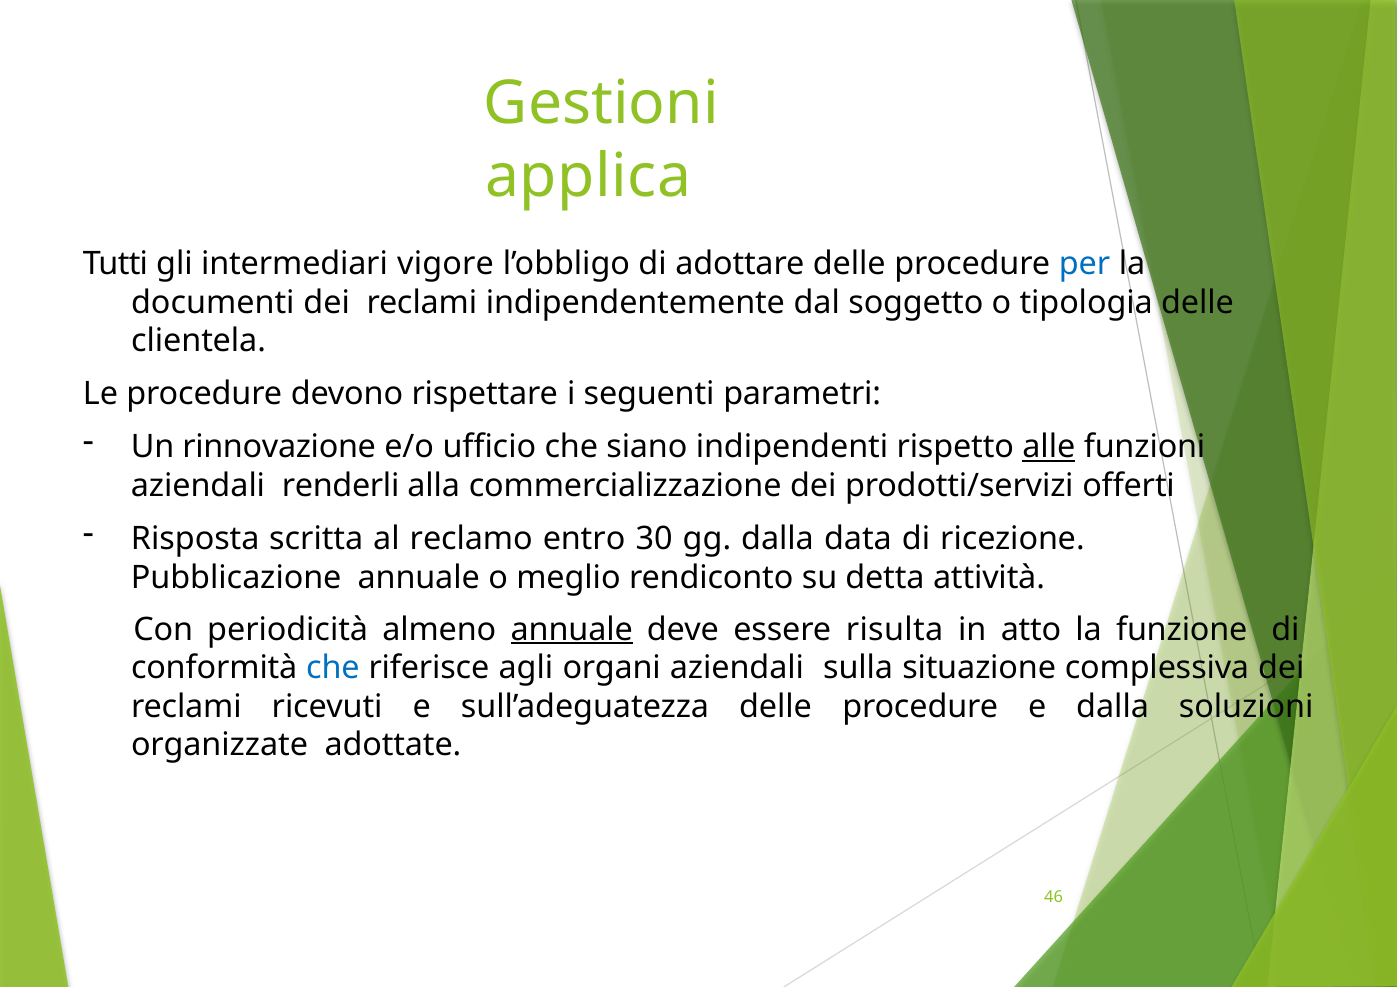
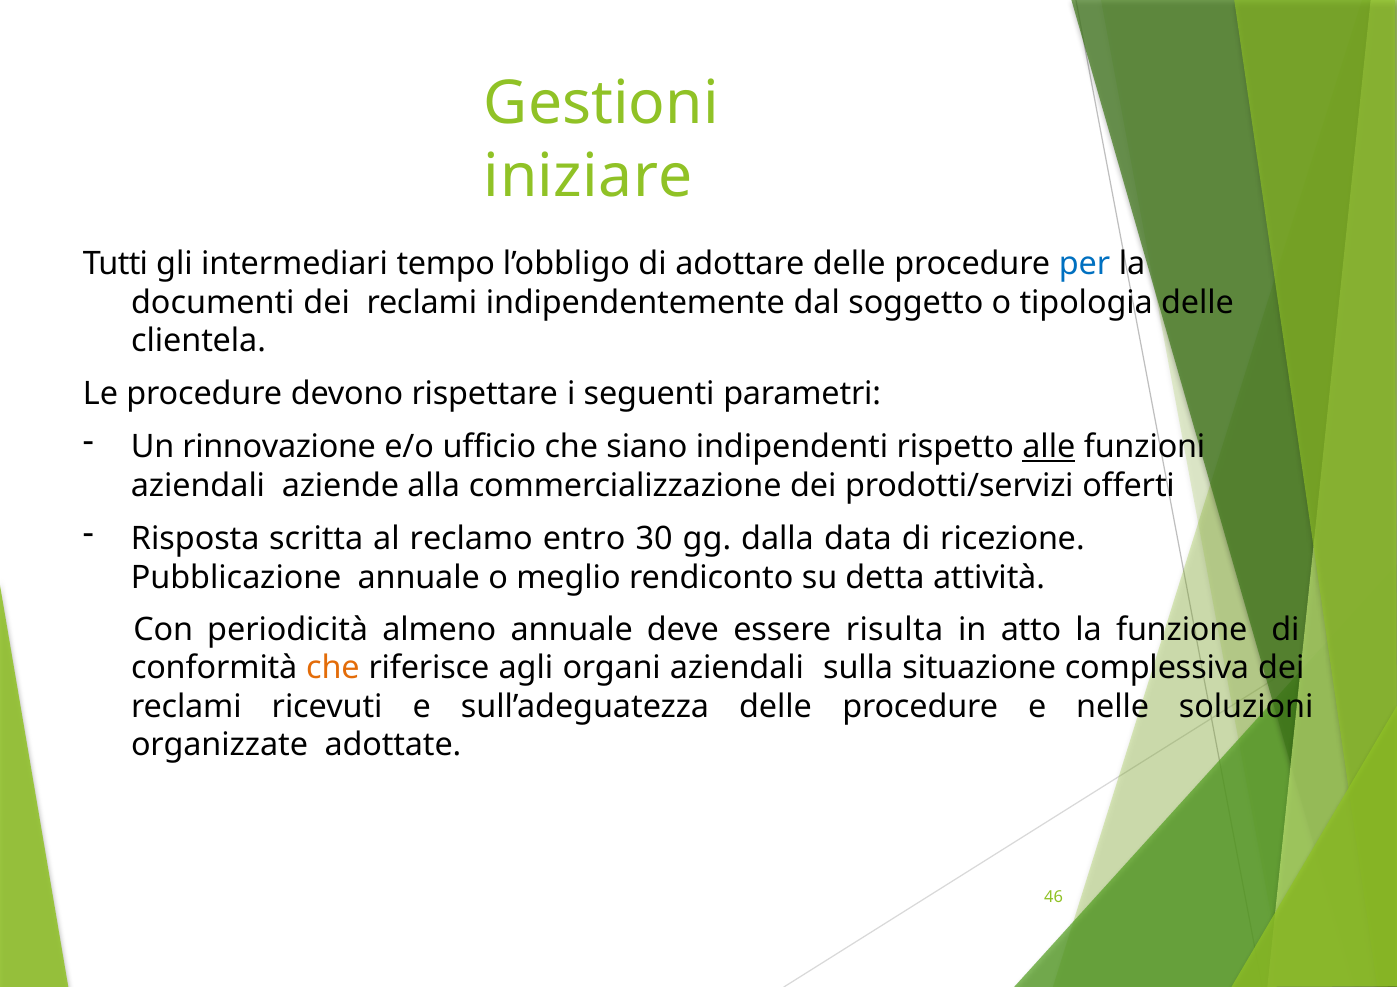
applica: applica -> iniziare (588, 177)
vigore: vigore -> tempo (446, 264)
renderli: renderli -> aziende (340, 486)
annuale underline: present -> none (572, 630)
che colour: blue -> orange (333, 668)
e dalla: dalla -> nelle (1113, 706)
